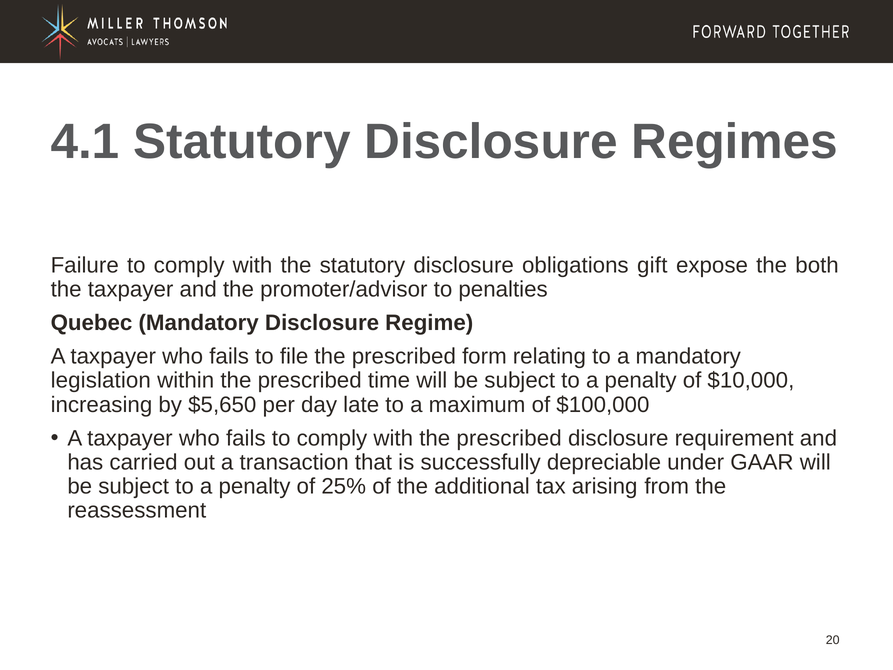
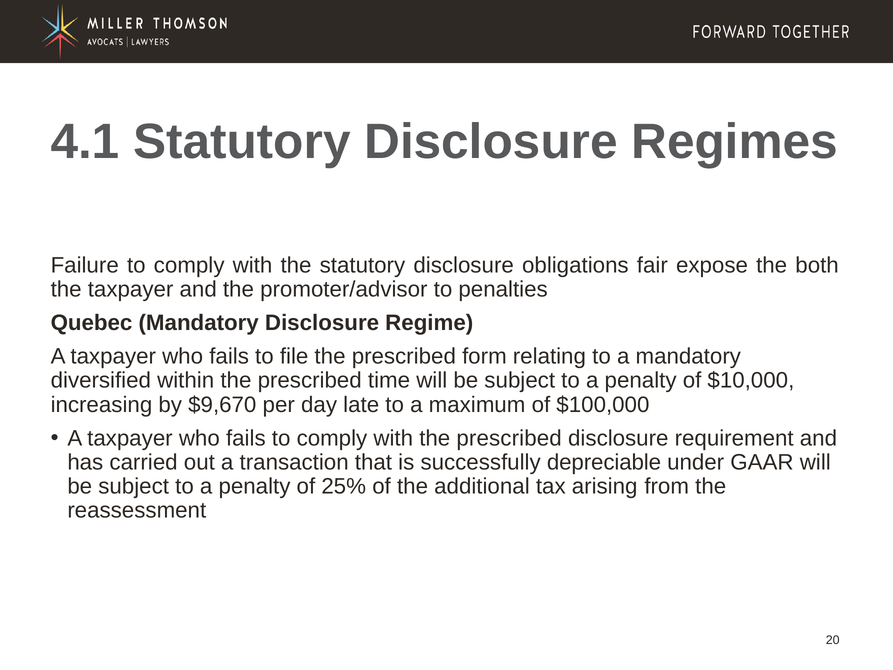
gift: gift -> fair (652, 265)
legislation: legislation -> diversified (101, 380)
$5,650: $5,650 -> $9,670 (222, 405)
